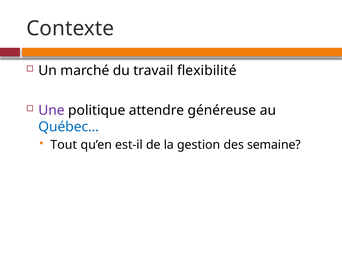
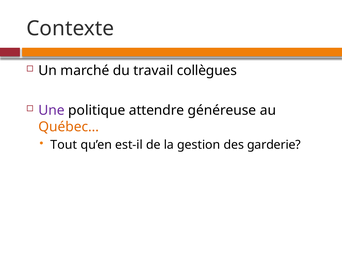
flexibilité: flexibilité -> collègues (207, 71)
Québec… colour: blue -> orange (69, 127)
semaine: semaine -> garderie (274, 145)
